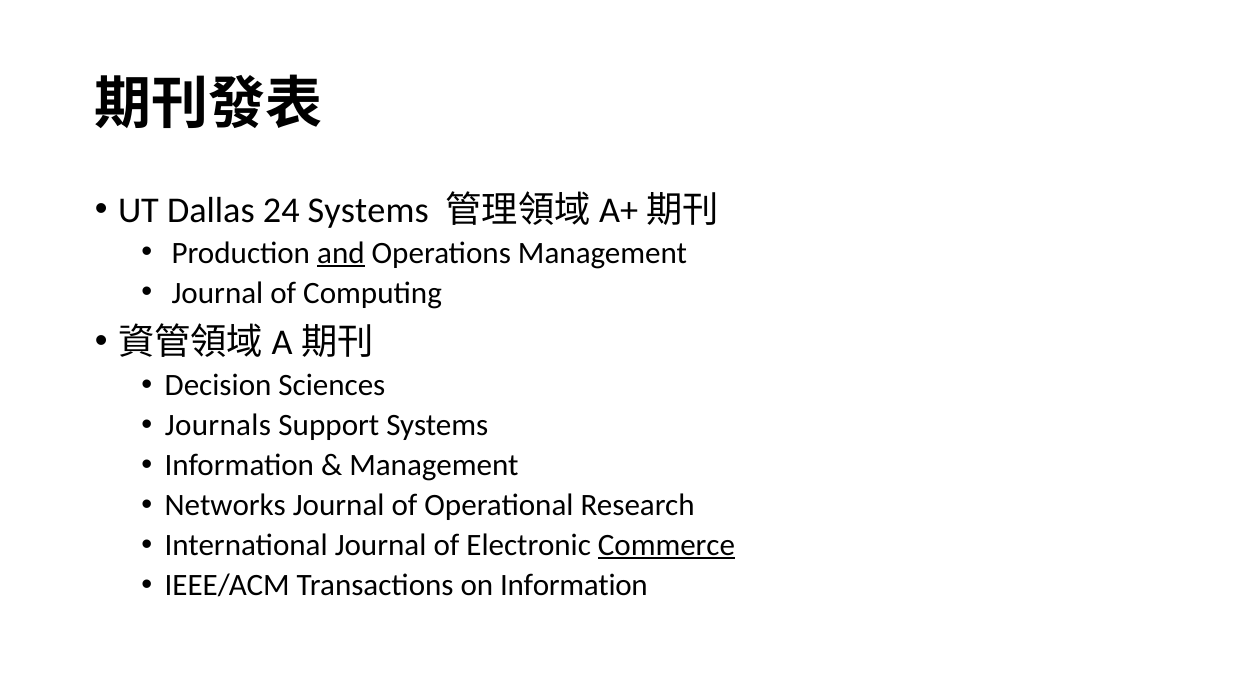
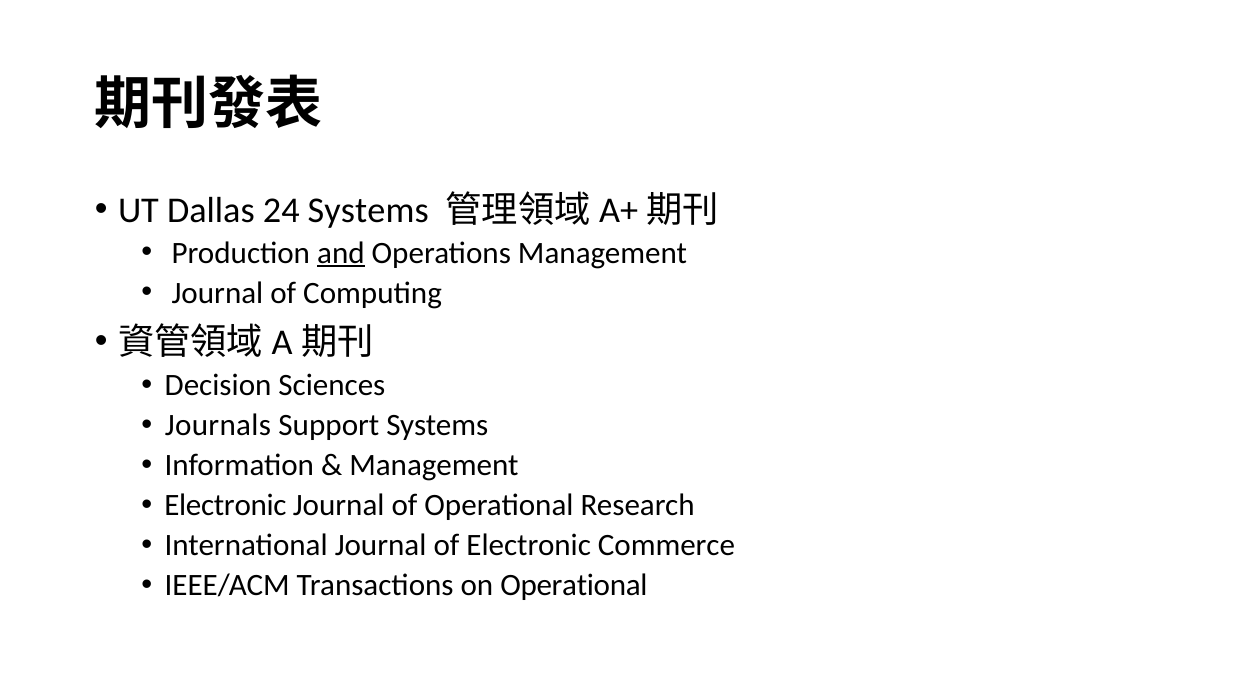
Networks: Networks -> Electronic (225, 505)
Commerce underline: present -> none (666, 545)
on Information: Information -> Operational (574, 585)
